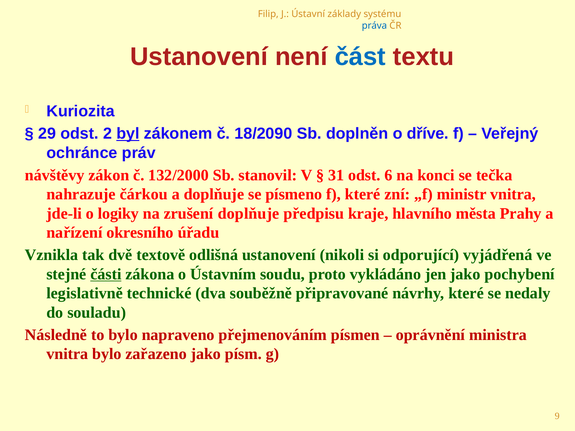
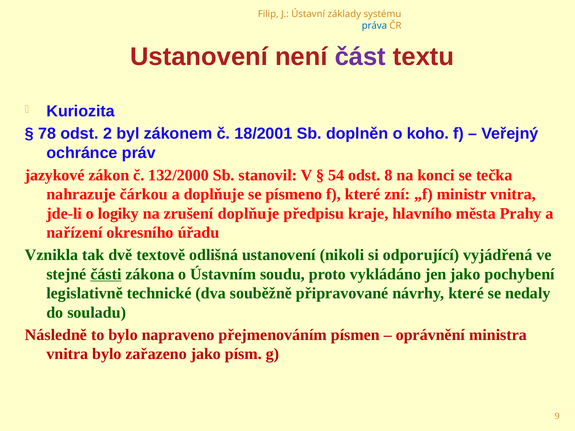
část colour: blue -> purple (360, 57)
29: 29 -> 78 (47, 134)
byl underline: present -> none (128, 134)
18/2090: 18/2090 -> 18/2001 (263, 134)
dříve: dříve -> koho (428, 134)
návštěvy: návštěvy -> jazykové (55, 175)
31: 31 -> 54 (336, 175)
6: 6 -> 8 (388, 175)
